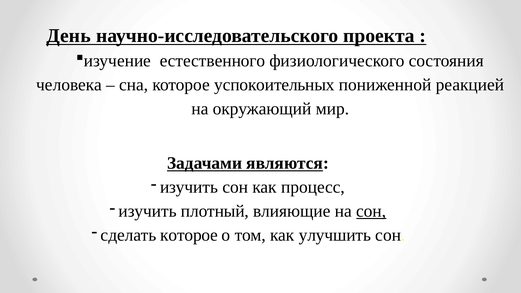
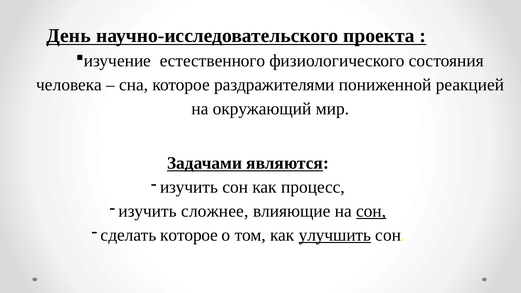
успокоительных: успокоительных -> раздражителями (274, 85)
плотный: плотный -> сложнее (215, 211)
улучшить underline: none -> present (335, 235)
